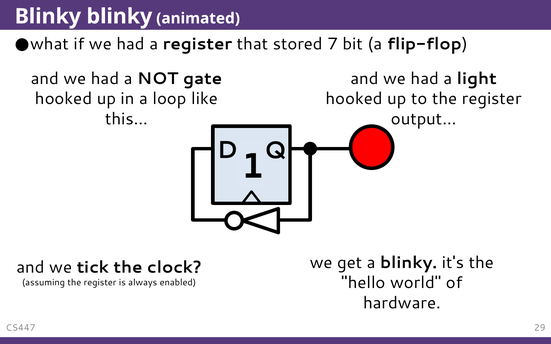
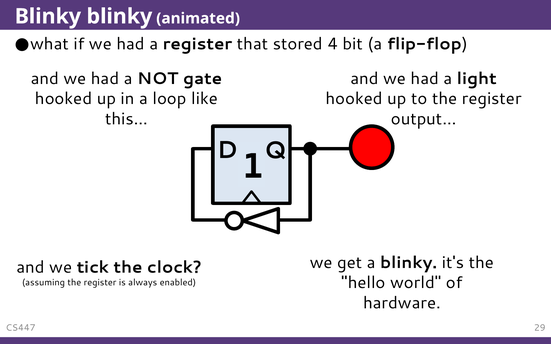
7: 7 -> 4 (333, 44)
